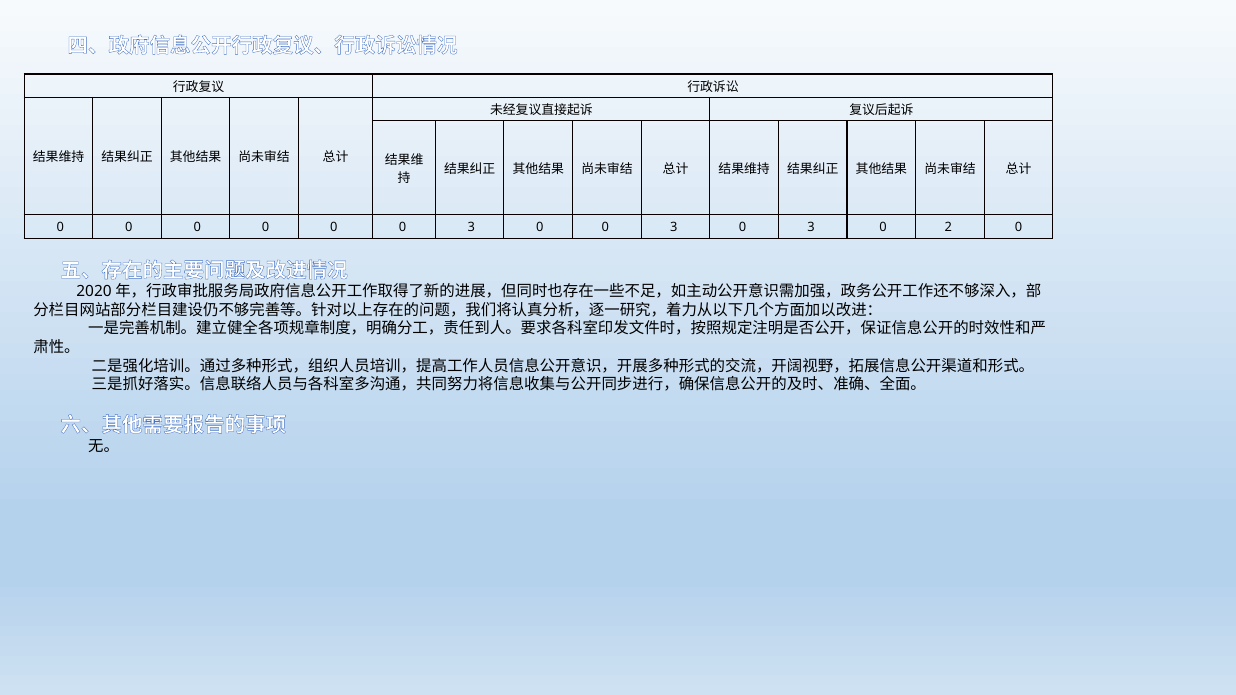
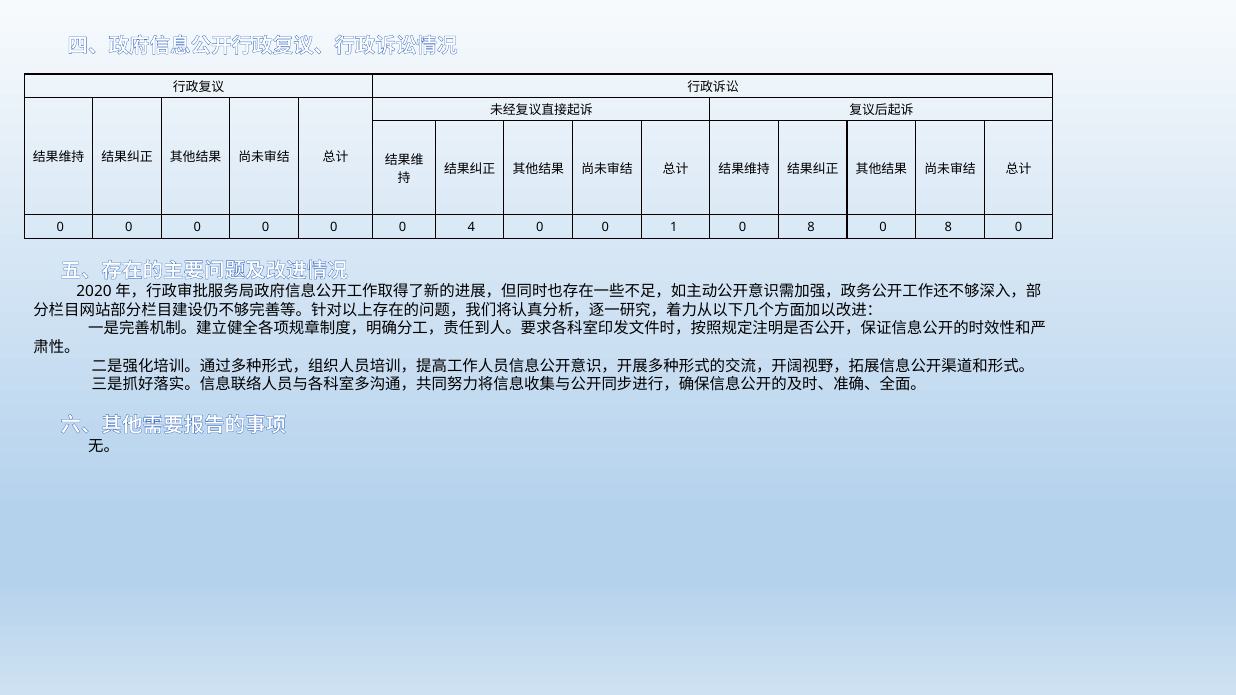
0 0 0 3: 3 -> 4 (471, 227)
3: 3 -> 1 (674, 227)
3: 3 -> 8 (811, 227)
2: 2 -> 8 (948, 227)
